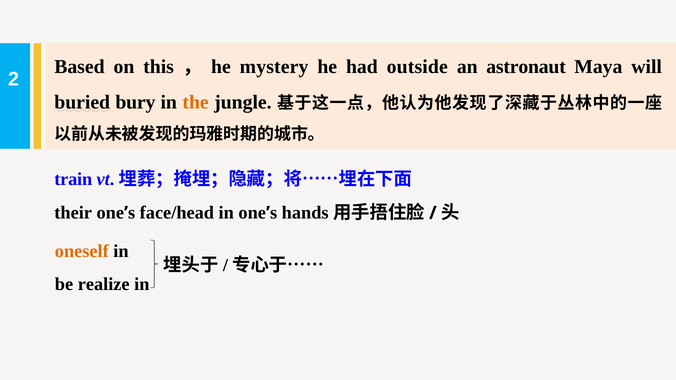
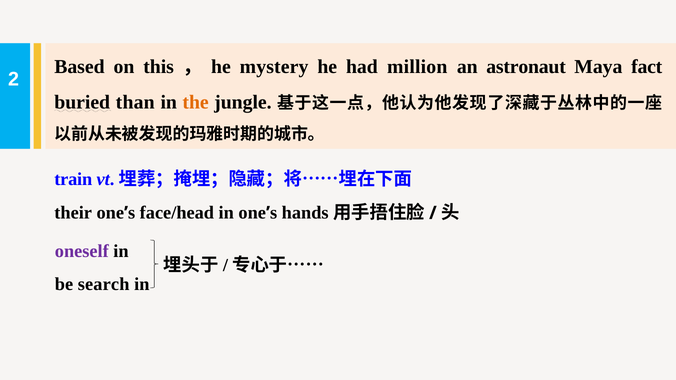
outside: outside -> million (417, 67)
will: will -> fact (647, 67)
bury: bury -> than (135, 102)
oneself colour: orange -> purple (82, 252)
realize: realize -> search (104, 285)
